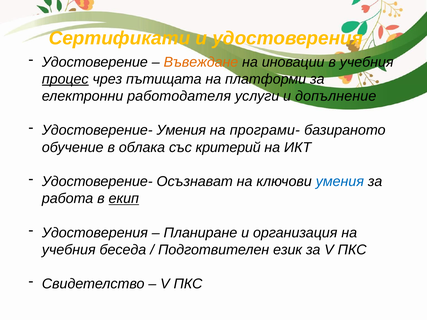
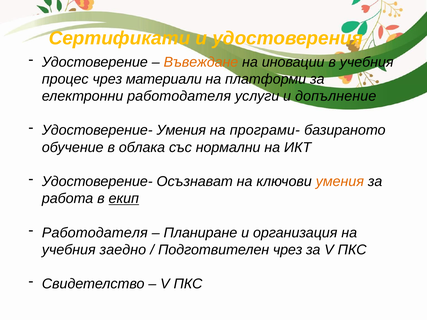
процес underline: present -> none (65, 79)
пътищата: пътищата -> материали (164, 79)
критерий: критерий -> нормални (228, 147)
умения colour: blue -> orange (340, 182)
Удостоверения: Удостоверения -> Работодателя (95, 233)
беседа: беседа -> заедно (123, 250)
Подготвителен език: език -> чрез (288, 250)
